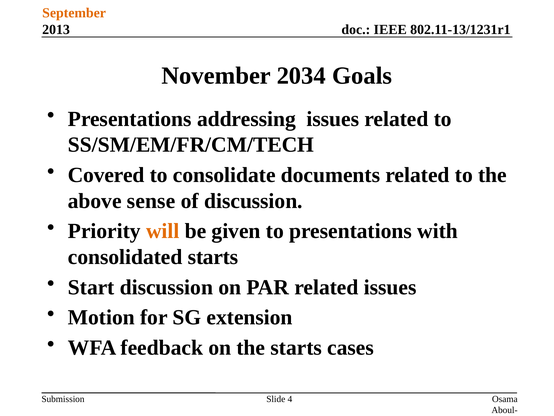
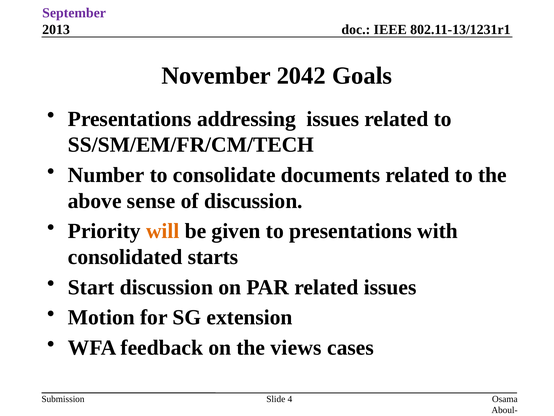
September colour: orange -> purple (74, 13)
2034: 2034 -> 2042 (301, 76)
Covered: Covered -> Number (106, 175)
the starts: starts -> views (296, 347)
